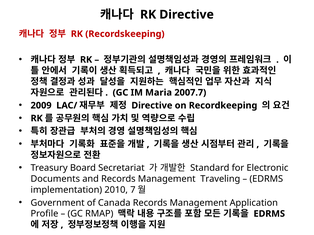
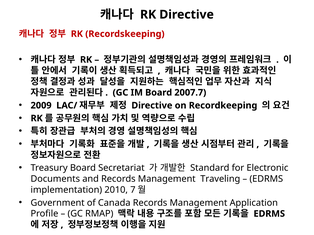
IM Maria: Maria -> Board (159, 93)
